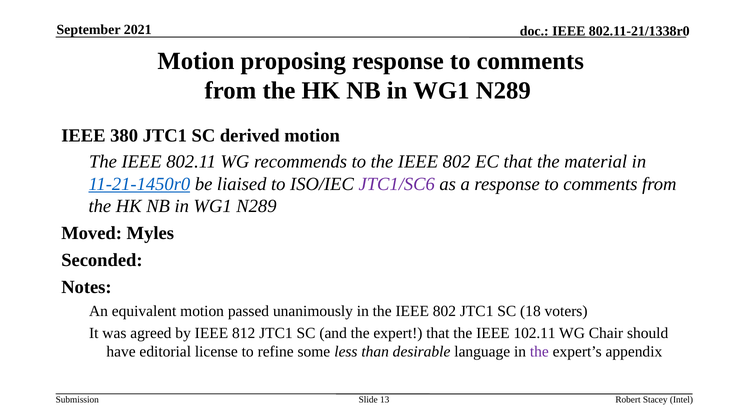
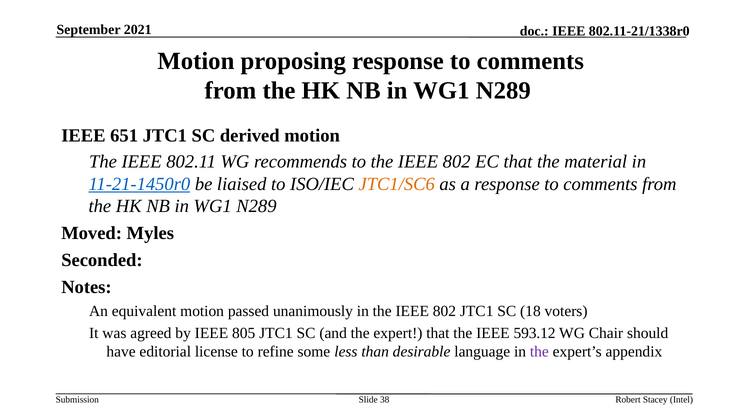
380: 380 -> 651 (124, 136)
JTC1/SC6 colour: purple -> orange (397, 184)
812: 812 -> 805 (244, 334)
102.11: 102.11 -> 593.12 (535, 334)
13: 13 -> 38 (385, 400)
